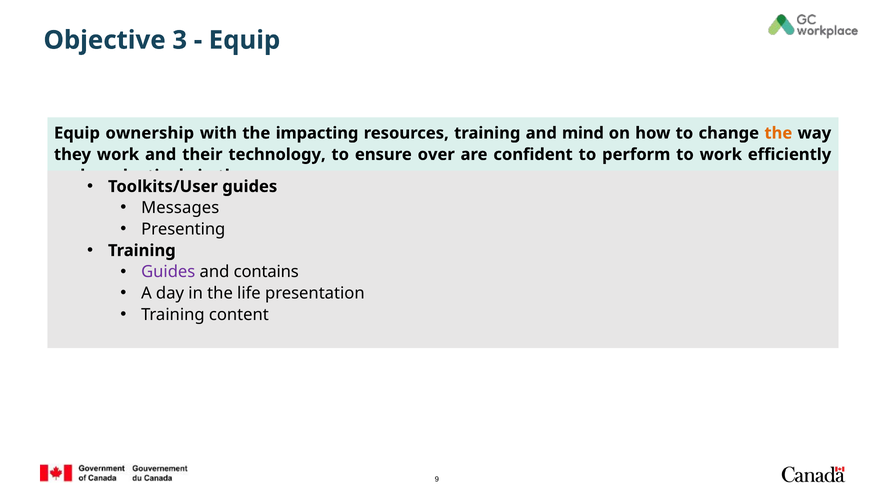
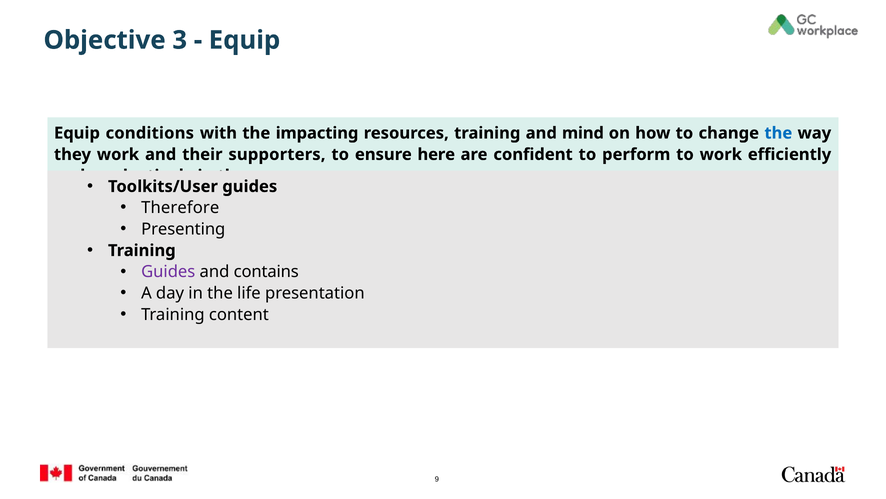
ownership: ownership -> conditions (150, 133)
the colour: orange -> blue (778, 133)
technology: technology -> supporters (277, 154)
over: over -> here (436, 154)
Messages: Messages -> Therefore (180, 208)
